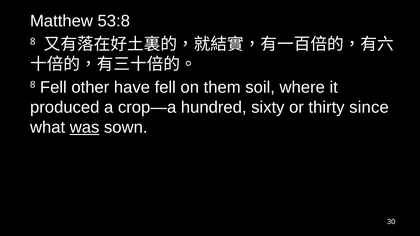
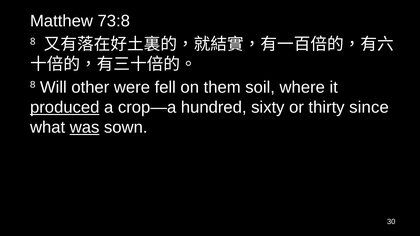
53:8: 53:8 -> 73:8 (114, 21)
8 Fell: Fell -> Will (53, 88)
have: have -> were (132, 88)
produced underline: none -> present (65, 108)
